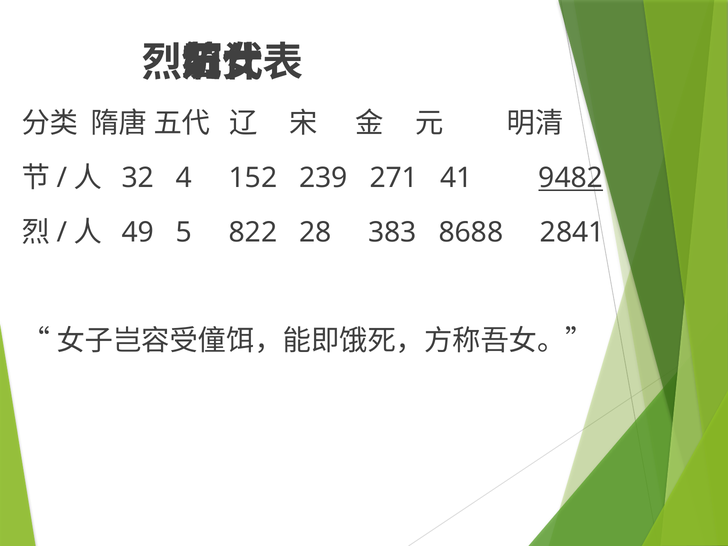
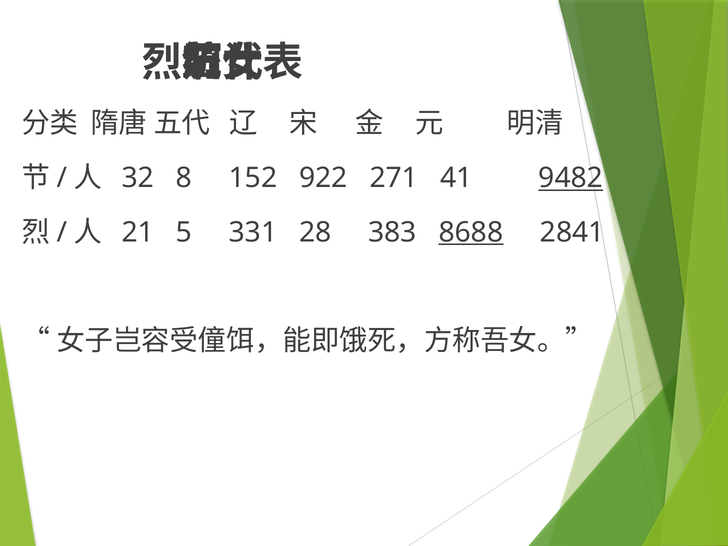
4: 4 -> 8 (184, 178)
239: 239 -> 922 (323, 178)
49: 49 -> 21 (138, 232)
822: 822 -> 331 (253, 232)
8688 underline: none -> present (471, 232)
